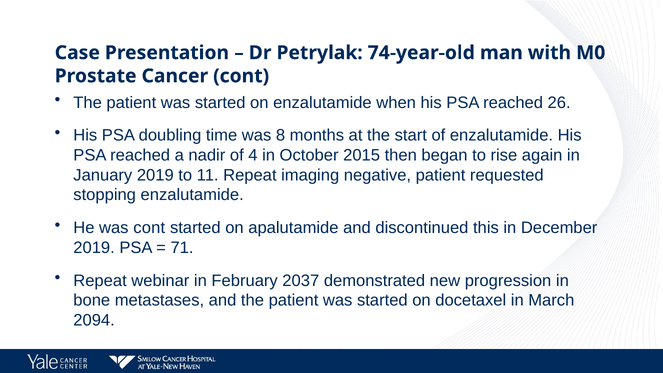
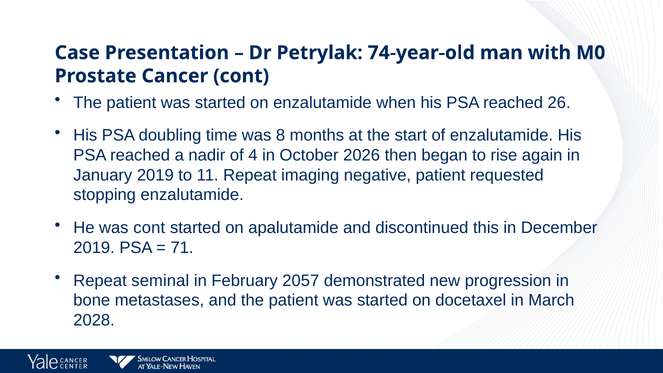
2015: 2015 -> 2026 (362, 155)
webinar: webinar -> seminal (160, 281)
2037: 2037 -> 2057 (301, 281)
2094: 2094 -> 2028 (94, 320)
